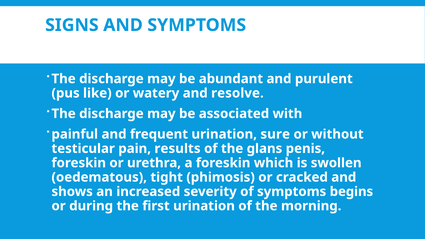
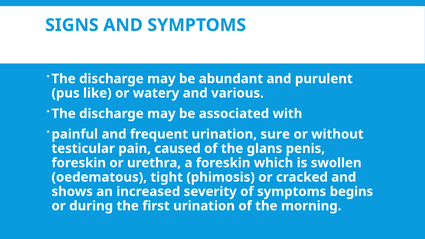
resolve: resolve -> various (237, 93)
results: results -> caused (178, 149)
